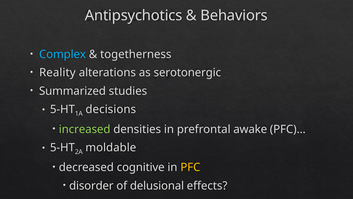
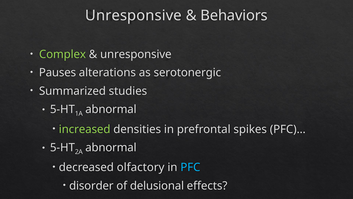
Antipsychotics: Antipsychotics -> Unresponsive (133, 15)
Complex colour: light blue -> light green (62, 54)
togetherness: togetherness -> unresponsive (136, 54)
Reality: Reality -> Pauses (57, 73)
decisions: decisions -> abnormal (111, 109)
awake: awake -> spikes (250, 129)
moldable: moldable -> abnormal (111, 147)
cognitive: cognitive -> olfactory (141, 167)
PFC colour: yellow -> light blue (190, 167)
